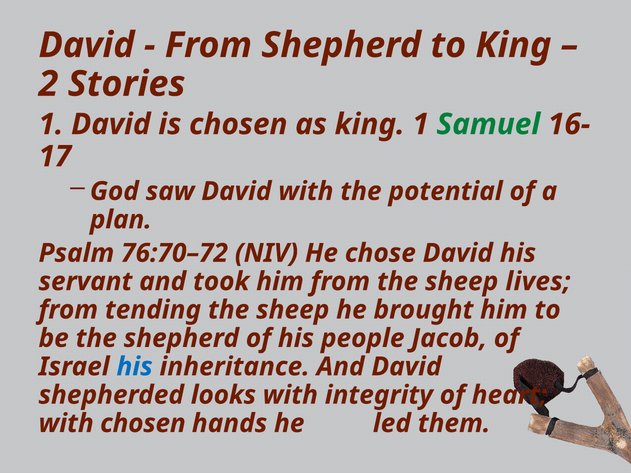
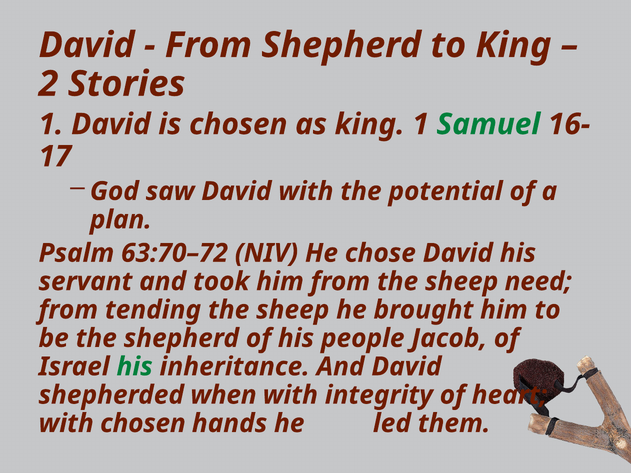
76:70–72: 76:70–72 -> 63:70–72 (175, 253)
lives: lives -> need (538, 282)
his colour: blue -> green (135, 367)
looks: looks -> when (223, 395)
